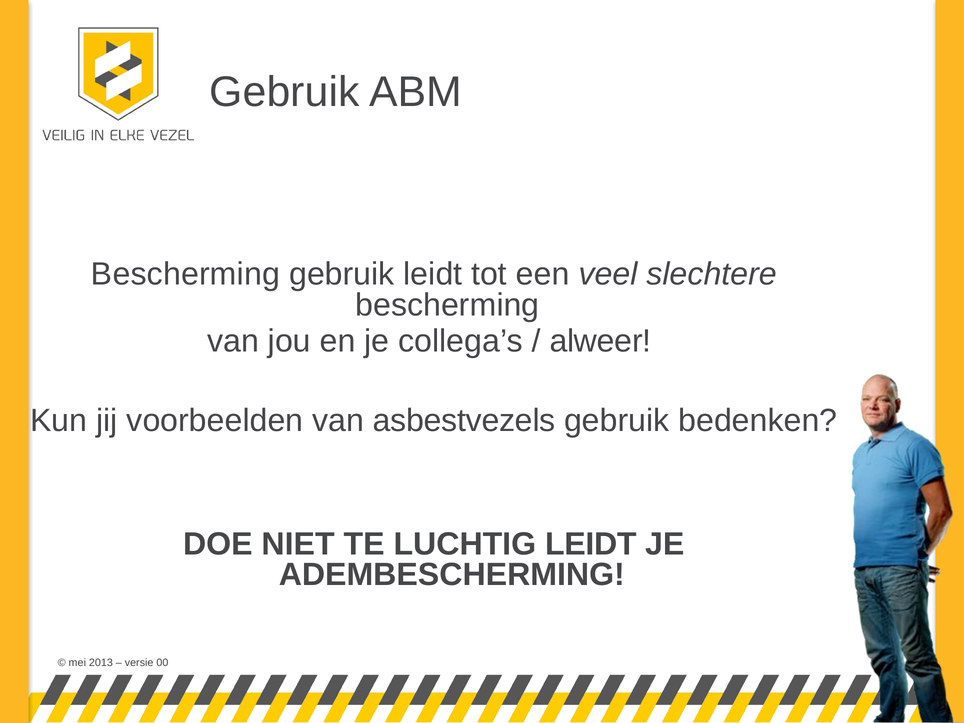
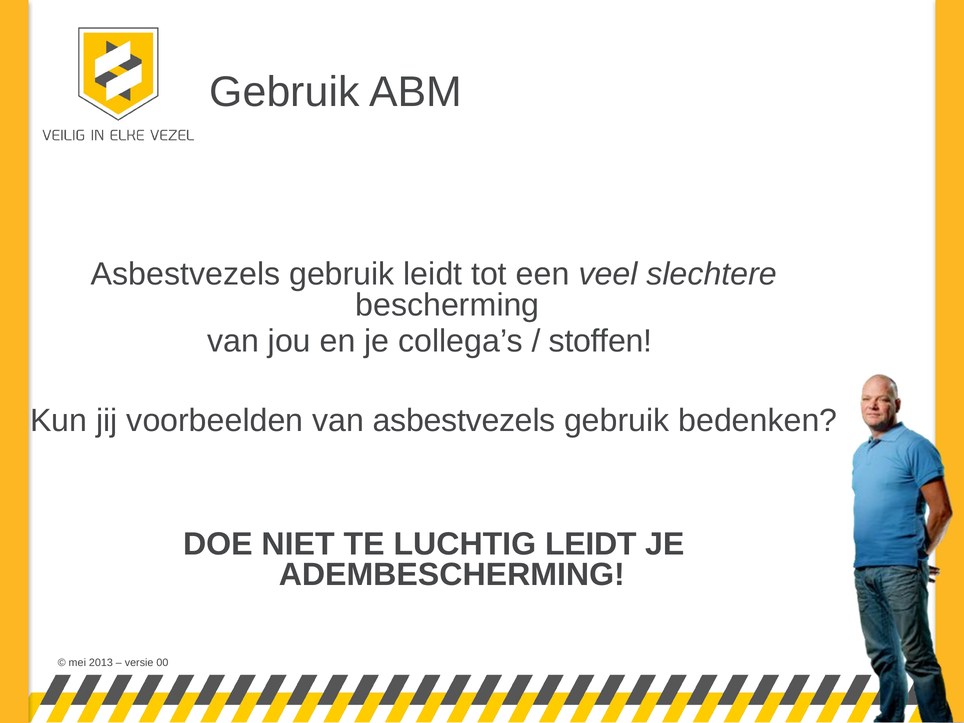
Bescherming: Bescherming -> Asbestvezels (186, 274)
alweer: alweer -> stoffen (600, 341)
